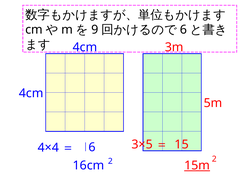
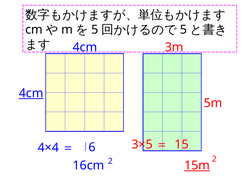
9: 9 -> 5 (95, 30)
6: 6 -> 5 (183, 30)
4cm underline: none -> present (31, 93)
